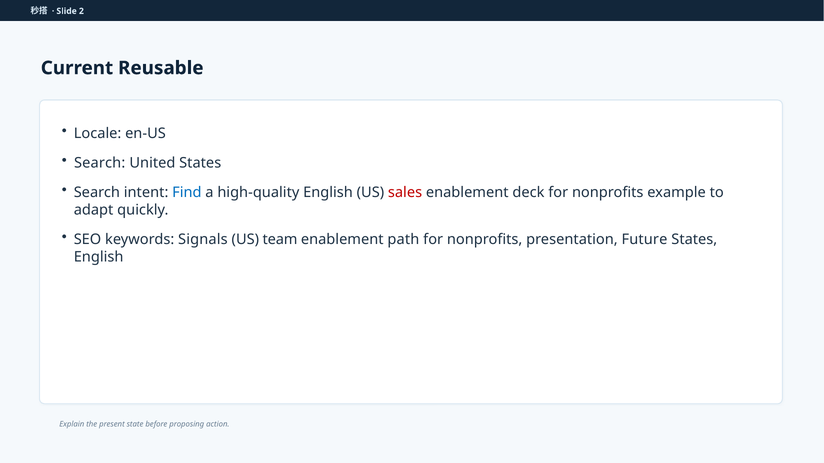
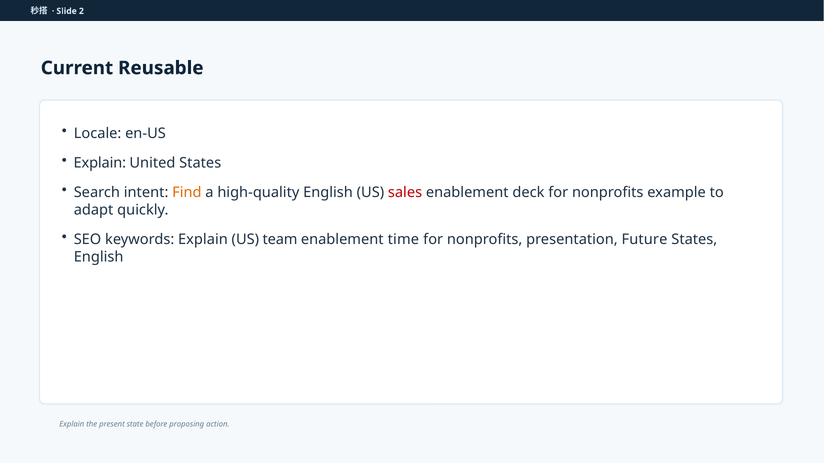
Search: Search -> Explain (100, 163)
Find colour: blue -> orange (187, 192)
keywords Signals: Signals -> Explain (203, 239)
path: path -> time (403, 239)
